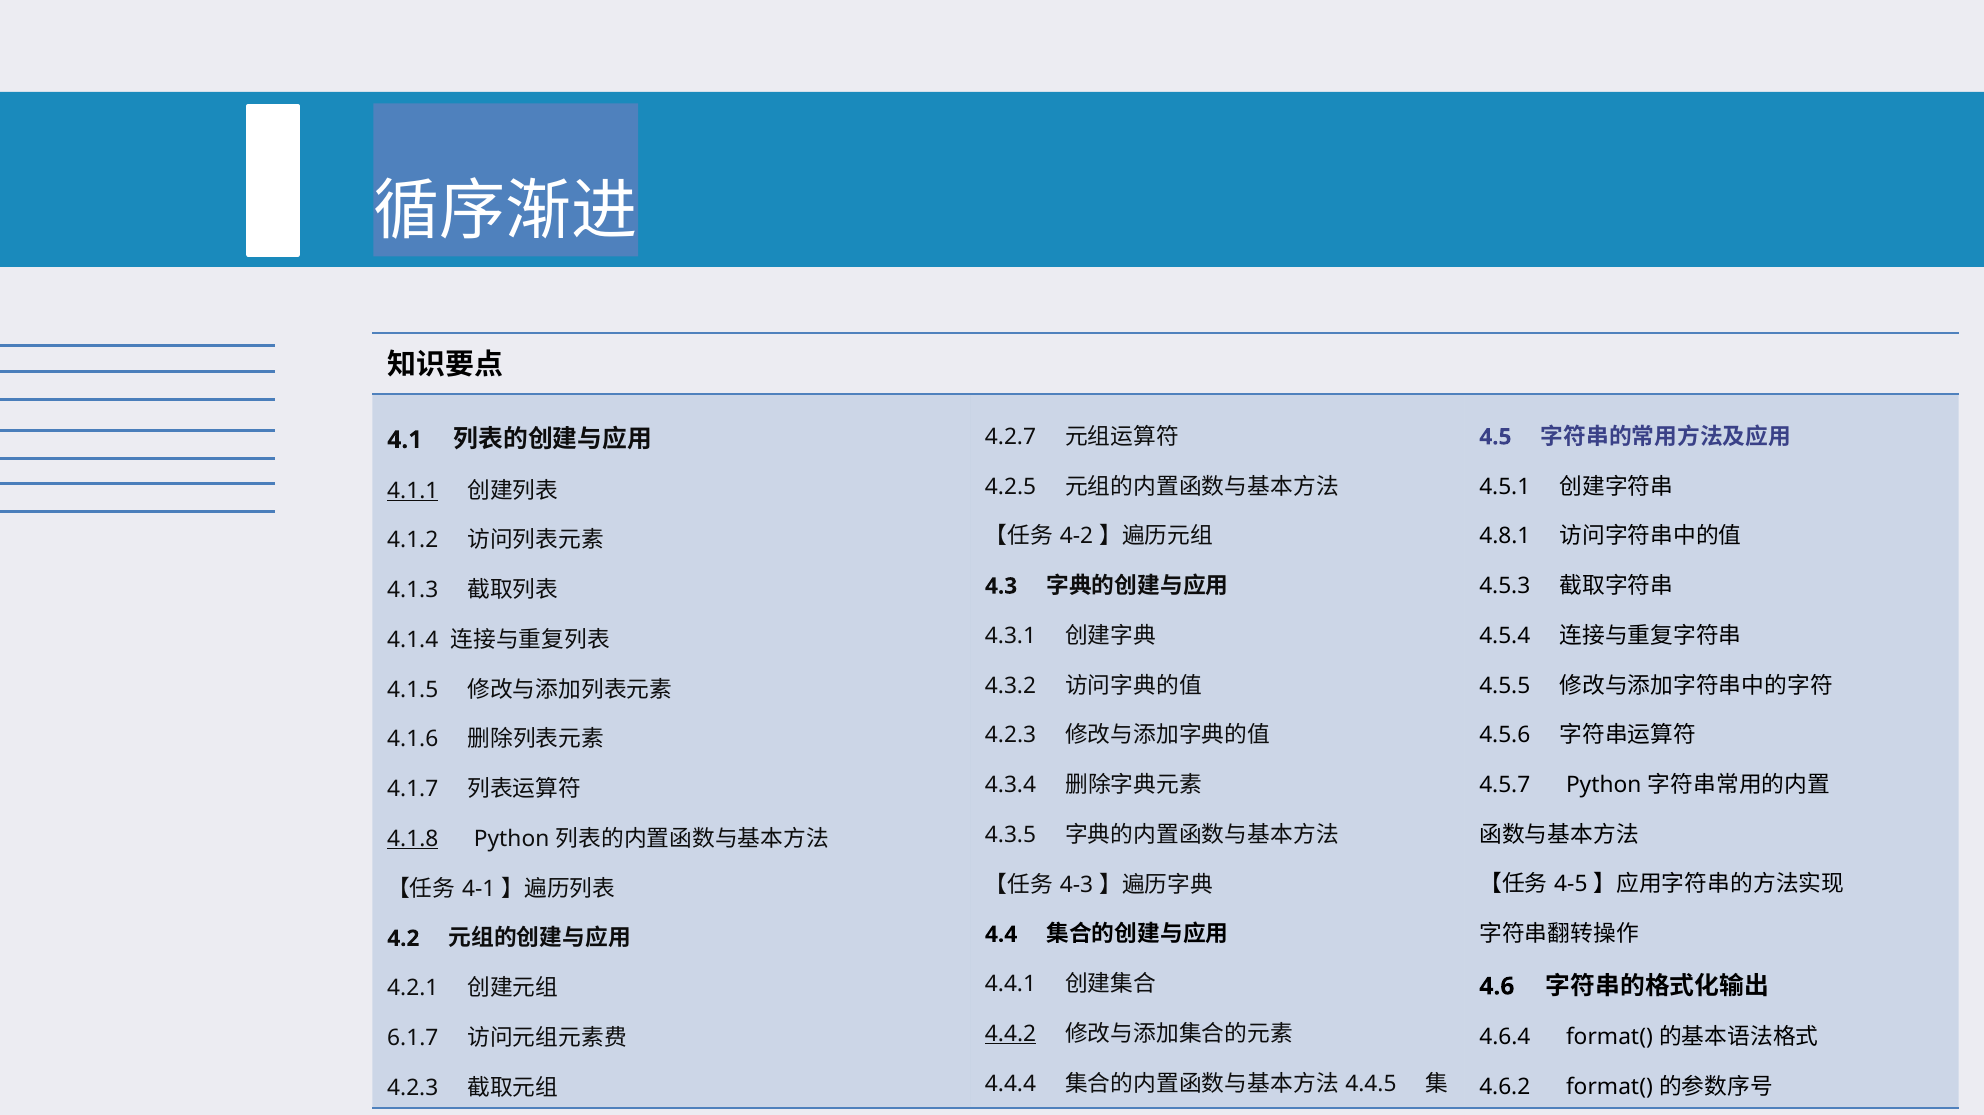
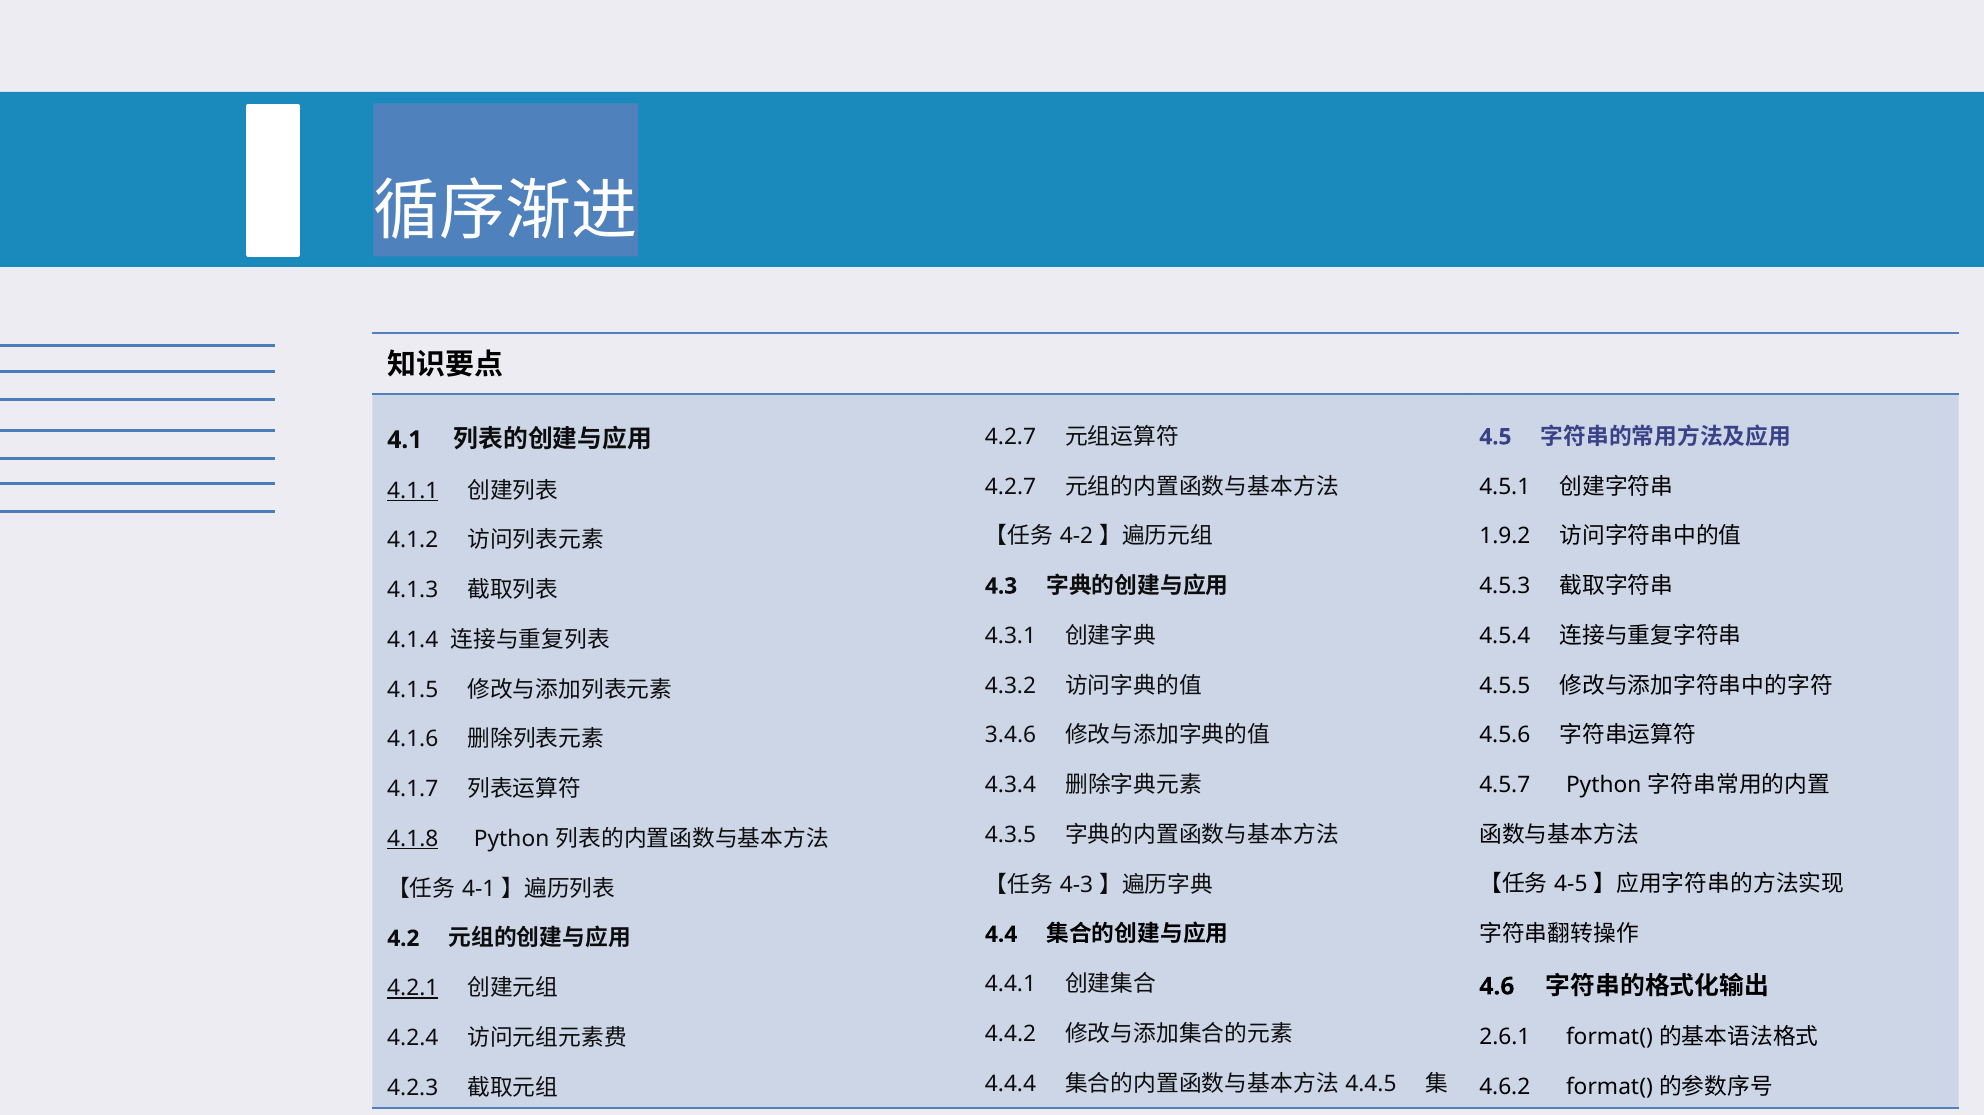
4.2.5: 4.2.5 -> 4.2.7 (1011, 487)
4.8.1: 4.8.1 -> 1.9.2 (1505, 537)
4.2.3: 4.2.3 -> 3.4.6 (1011, 736)
4.2.1 underline: none -> present (413, 989)
4.4.2 underline: present -> none (1011, 1034)
4.6.4: 4.6.4 -> 2.6.1 (1505, 1038)
6.1.7: 6.1.7 -> 4.2.4 (413, 1038)
